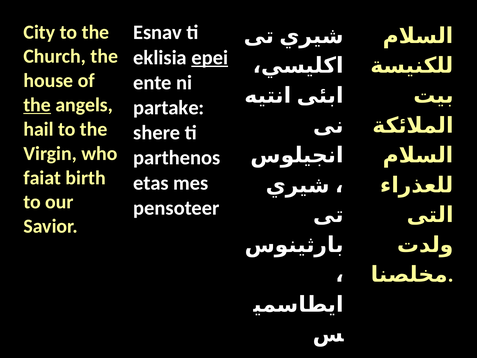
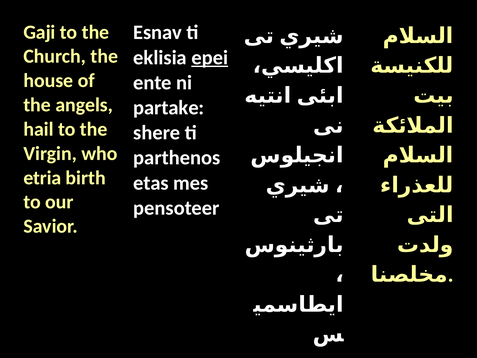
City: City -> Gaji (39, 32)
the underline: present -> none (37, 105)
faiat: faiat -> etria (42, 178)
